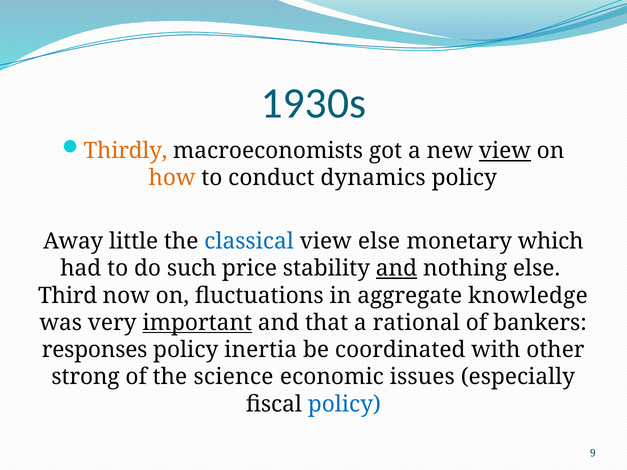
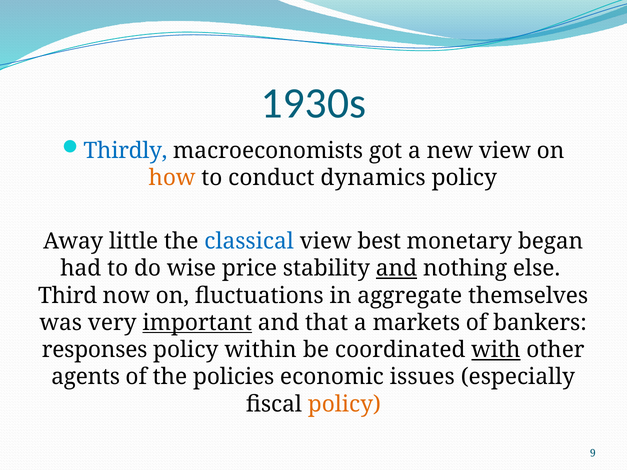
Thirdly colour: orange -> blue (125, 151)
view underline: present -> none (505, 151)
view else: else -> best (379, 241)
which: which -> began (551, 241)
such: such -> wise (191, 269)
knowledge: knowledge -> themselves (528, 296)
rational: rational -> markets (416, 323)
inertia: inertia -> within (261, 350)
with underline: none -> present (496, 350)
strong: strong -> agents (86, 377)
science: science -> policies (234, 377)
policy colour: blue -> orange (344, 404)
